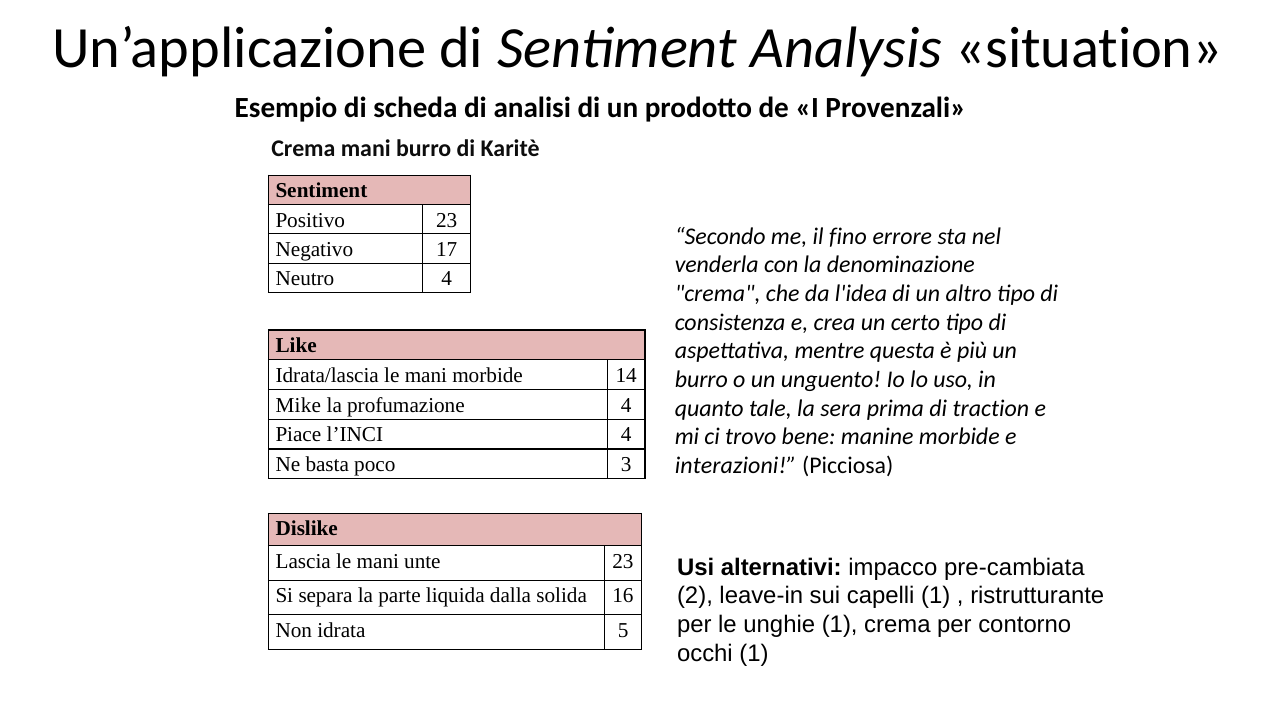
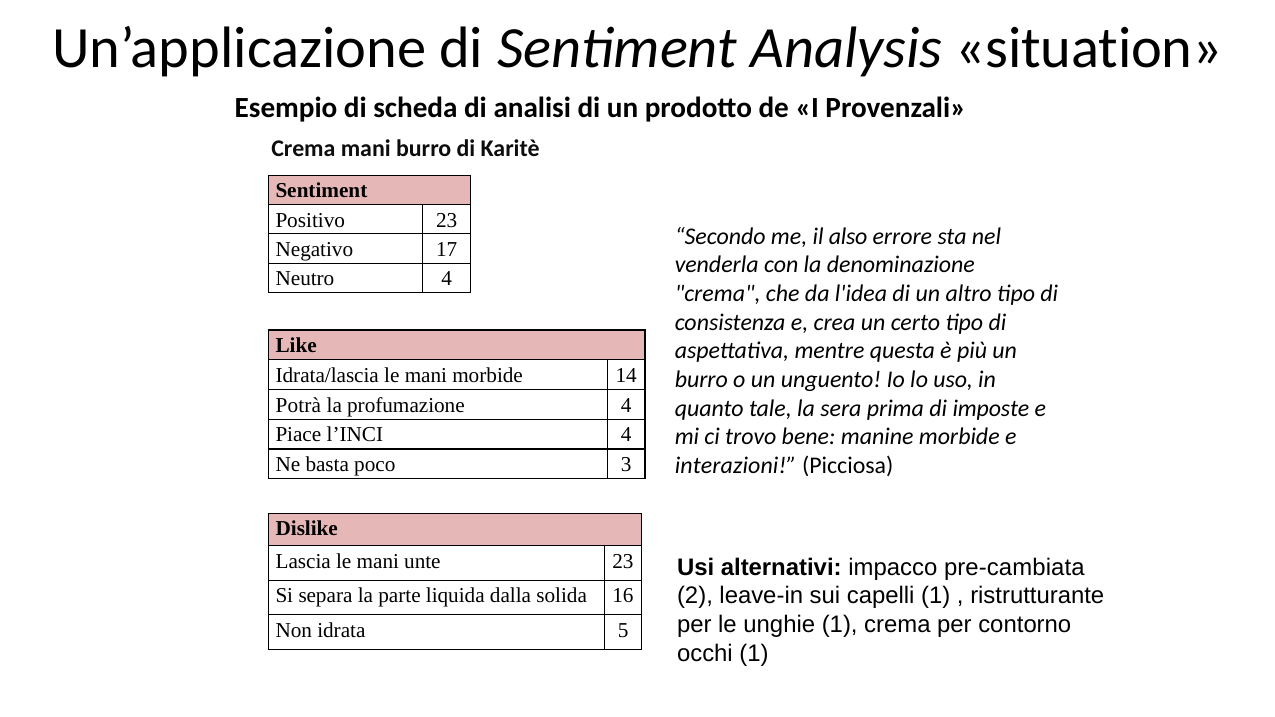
fino: fino -> also (848, 236)
Mike: Mike -> Potrà (298, 405)
traction: traction -> imposte (991, 408)
